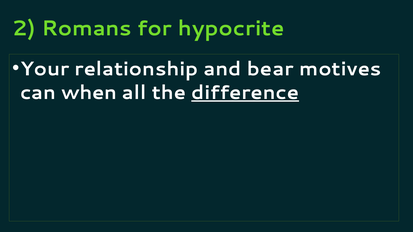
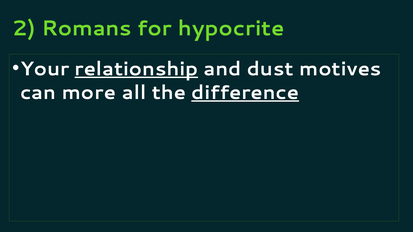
relationship underline: none -> present (136, 69)
bear: bear -> dust (270, 69)
when: when -> more (89, 93)
